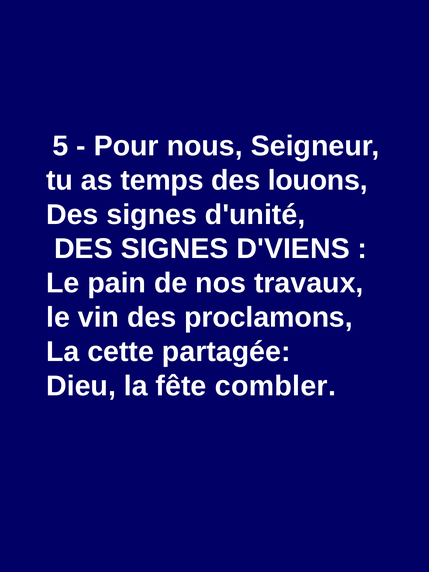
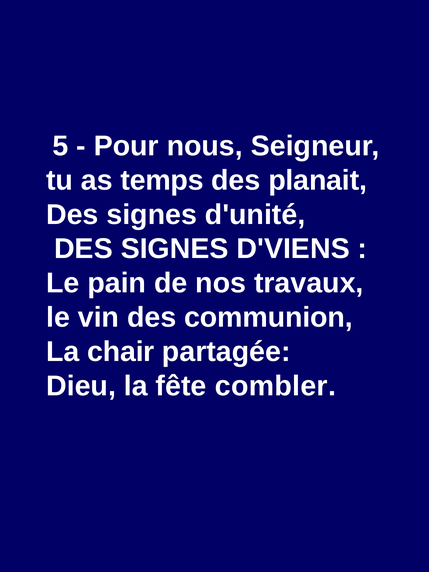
louons: louons -> planait (318, 180)
proclamons: proclamons -> communion (268, 318)
cette: cette -> chair (121, 352)
